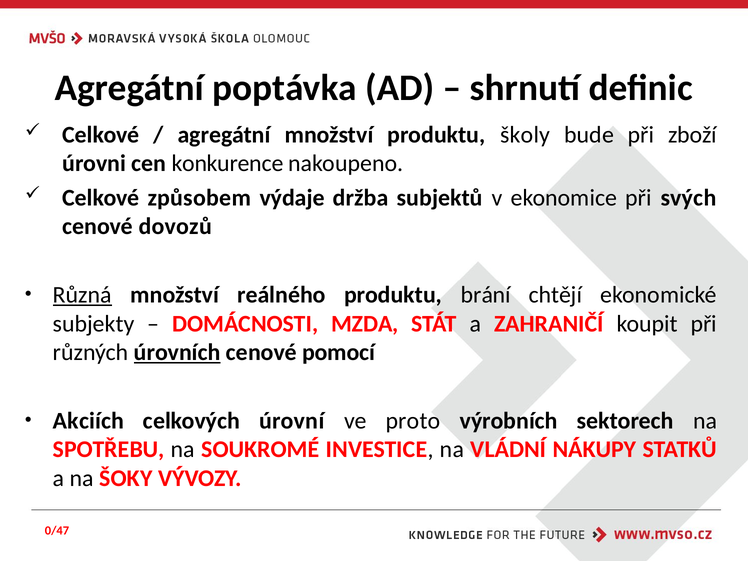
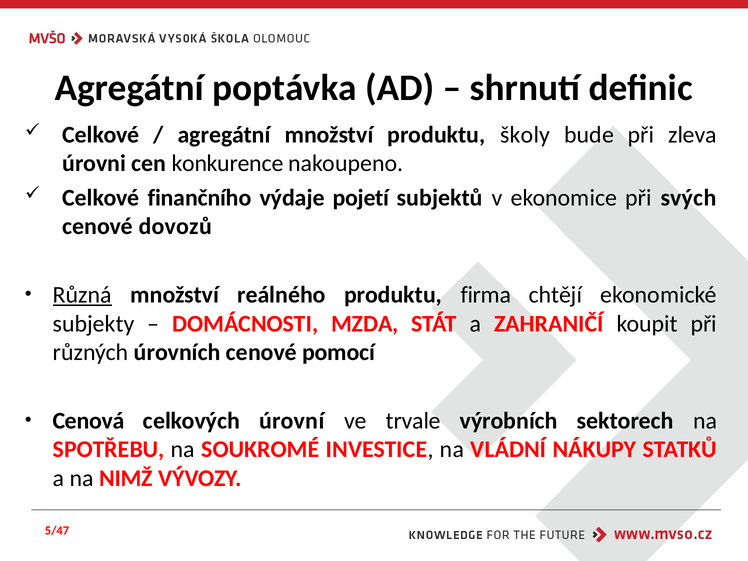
zboží: zboží -> zleva (692, 135)
způsobem: způsobem -> finančního (200, 198)
držba: držba -> pojetí (361, 198)
brání: brání -> firma (486, 295)
úrovních underline: present -> none (177, 352)
Akciích: Akciích -> Cenová (89, 421)
proto: proto -> trvale (413, 421)
ŠOKY: ŠOKY -> NIMŽ (126, 478)
0/47: 0/47 -> 5/47 (57, 531)
